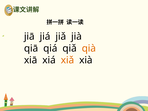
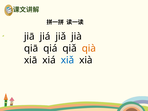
xiǎ colour: orange -> blue (67, 60)
